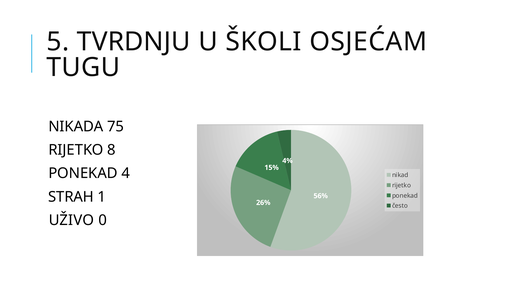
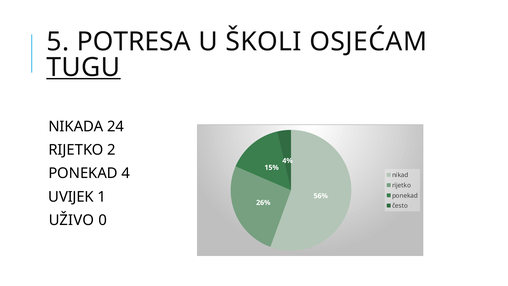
TVRDNJU: TVRDNJU -> POTRESA (134, 42)
TUGU underline: none -> present (83, 67)
75: 75 -> 24 (116, 126)
8: 8 -> 2 (112, 150)
STRAH: STRAH -> UVIJEK (71, 197)
